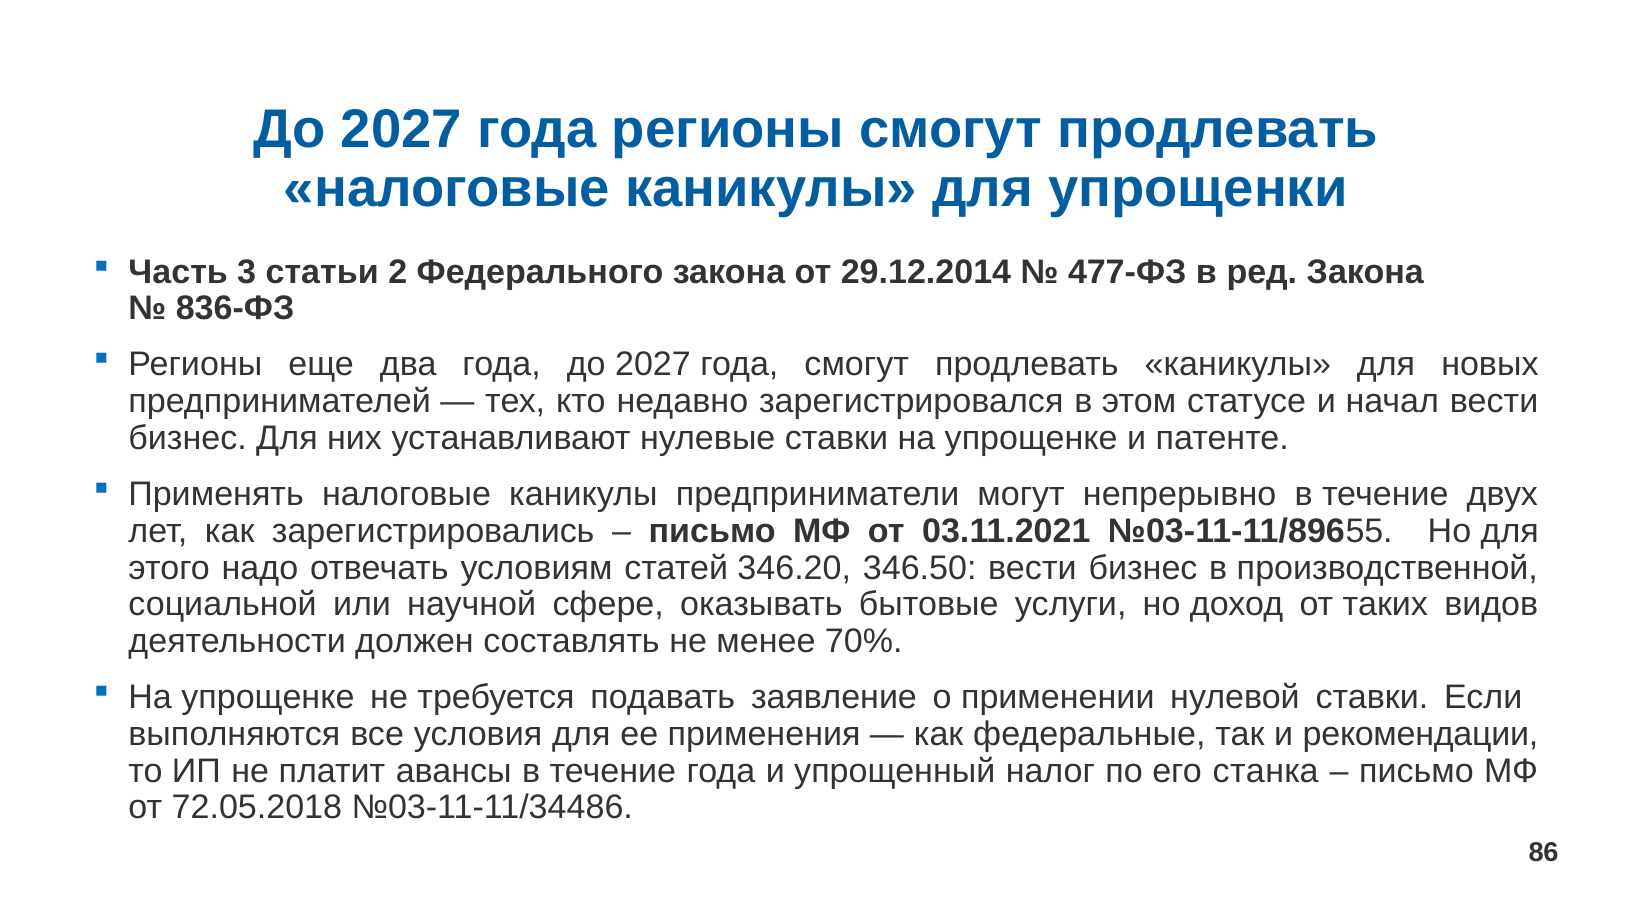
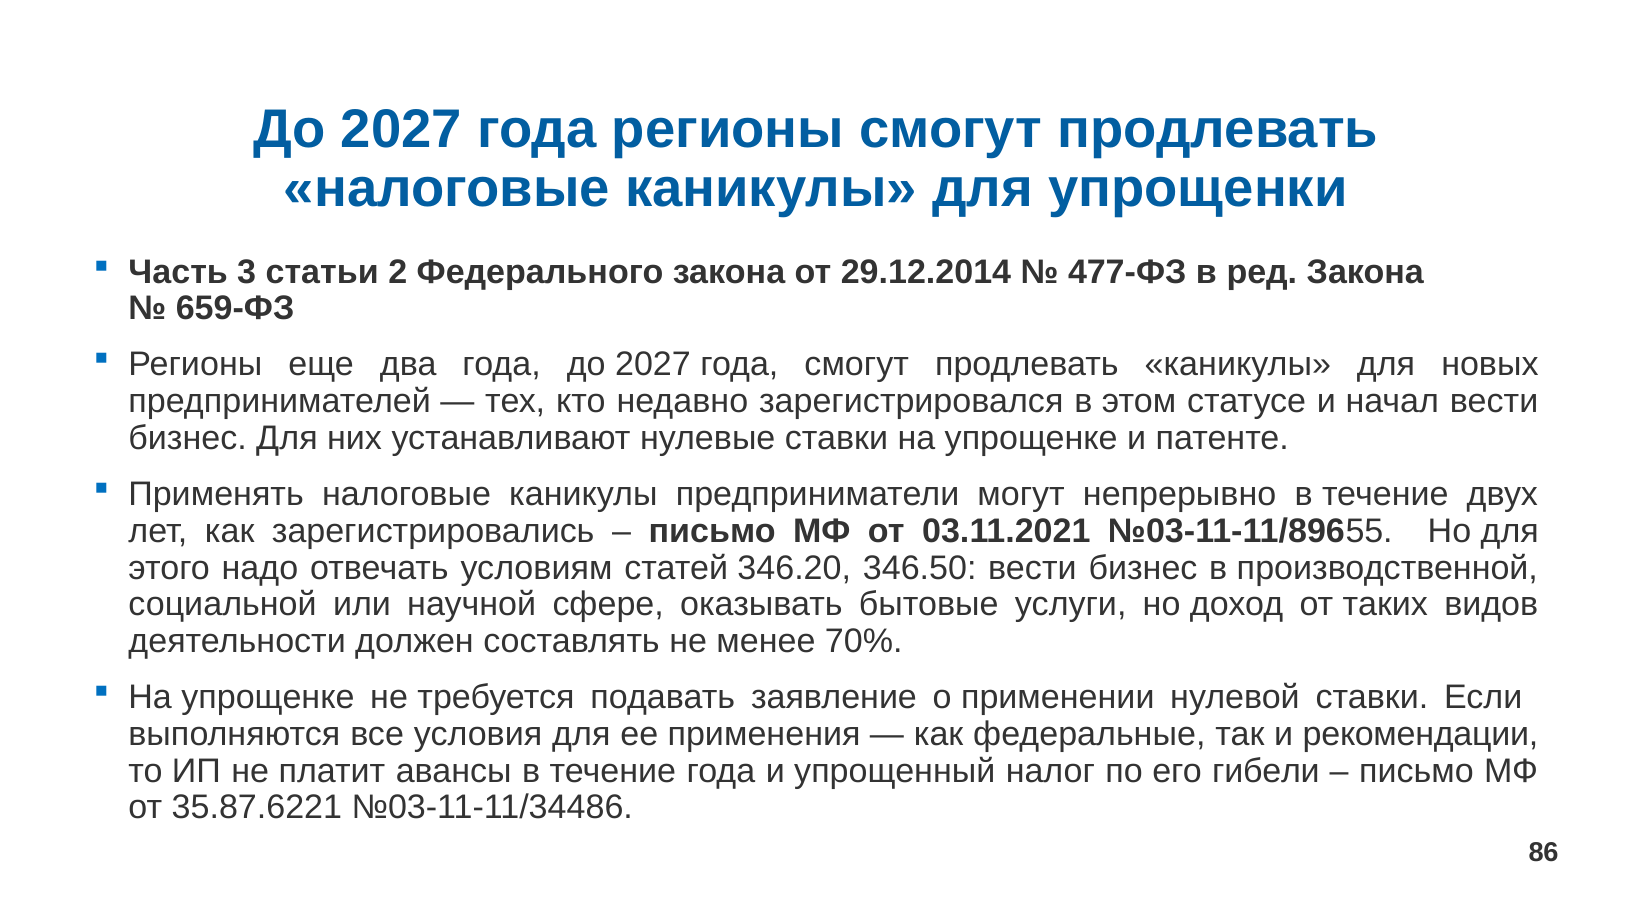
836-ФЗ: 836-ФЗ -> 659-ФЗ (235, 309)
станка: станка -> гибели (1266, 771)
72.05.2018: 72.05.2018 -> 35.87.6221 (257, 808)
